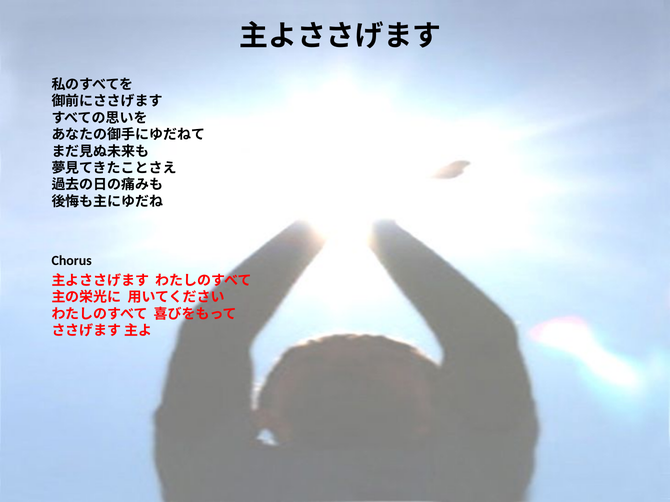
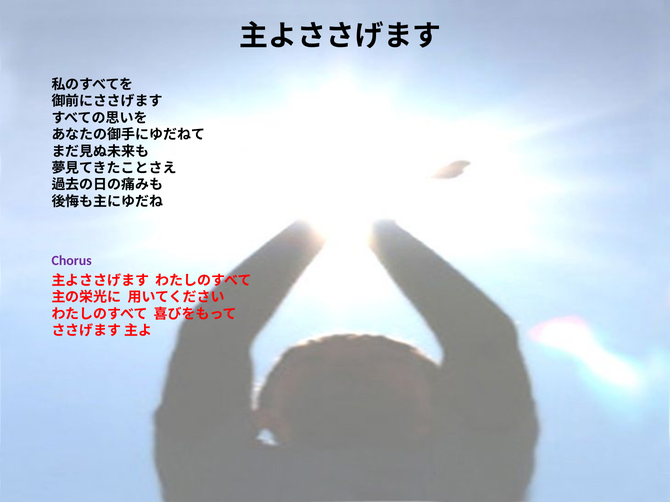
Chorus colour: black -> purple (72, 261)
